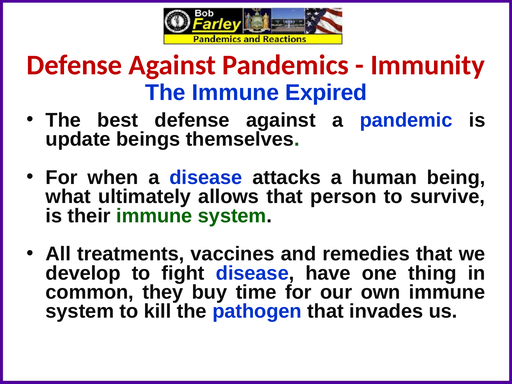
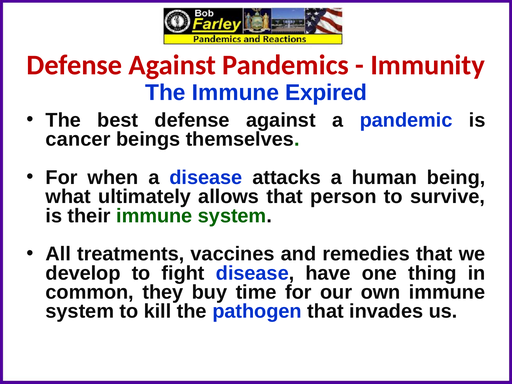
update: update -> cancer (78, 139)
